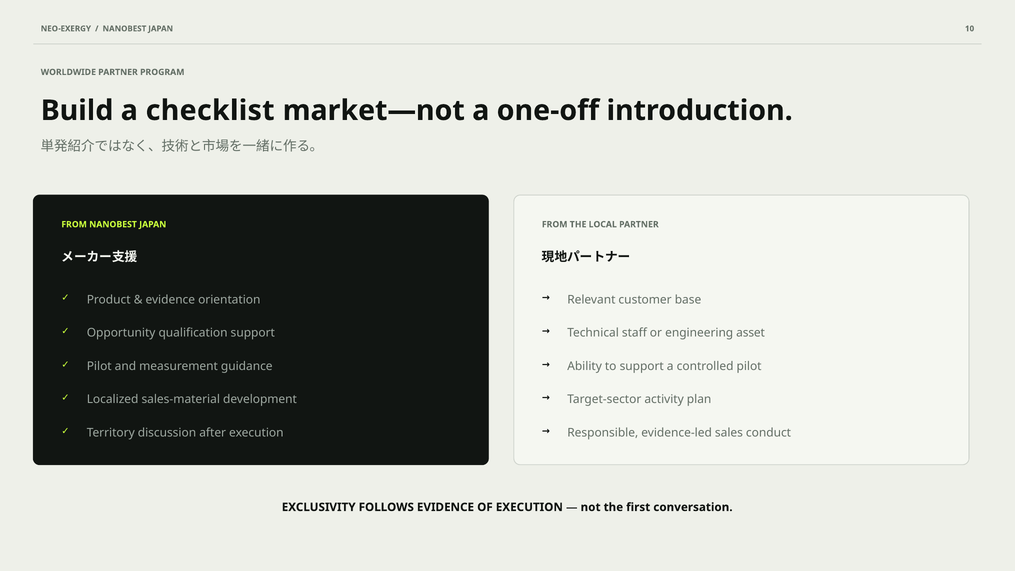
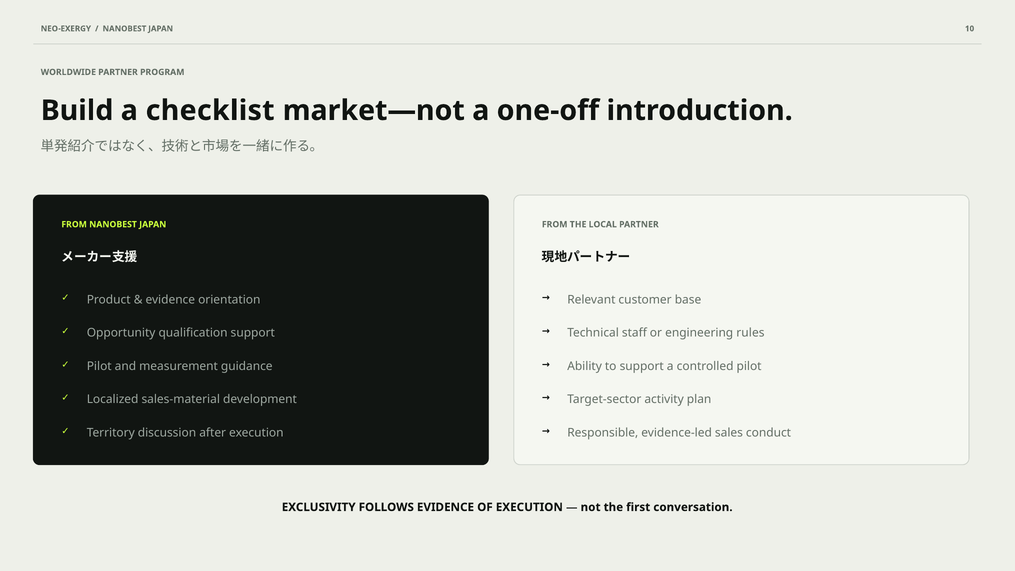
asset: asset -> rules (750, 333)
